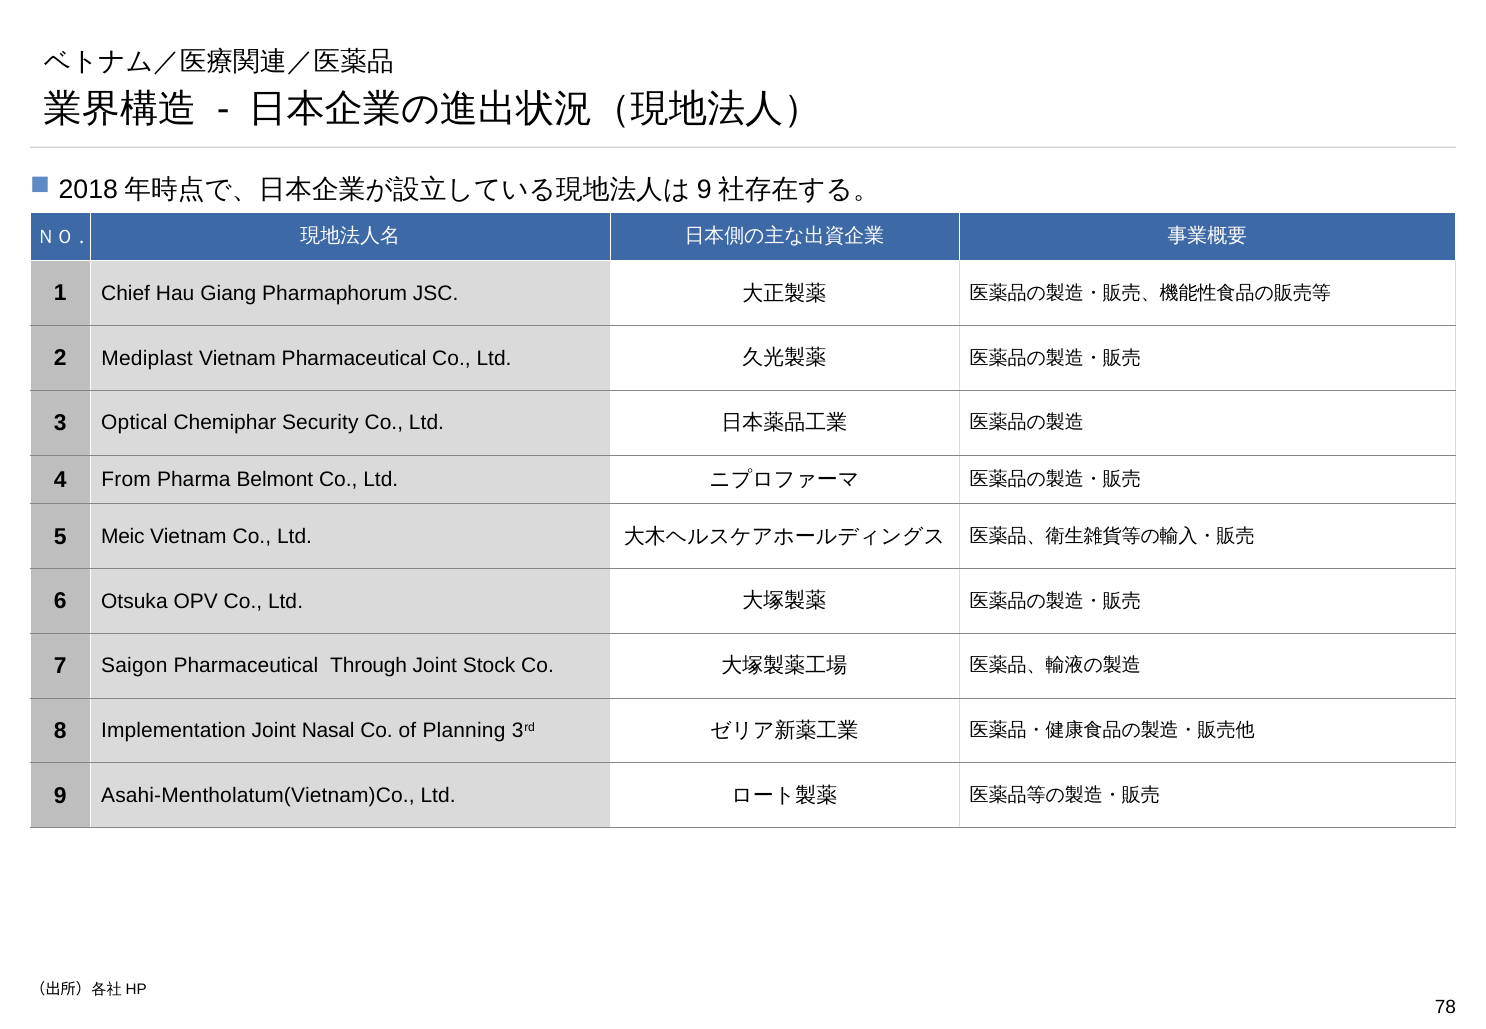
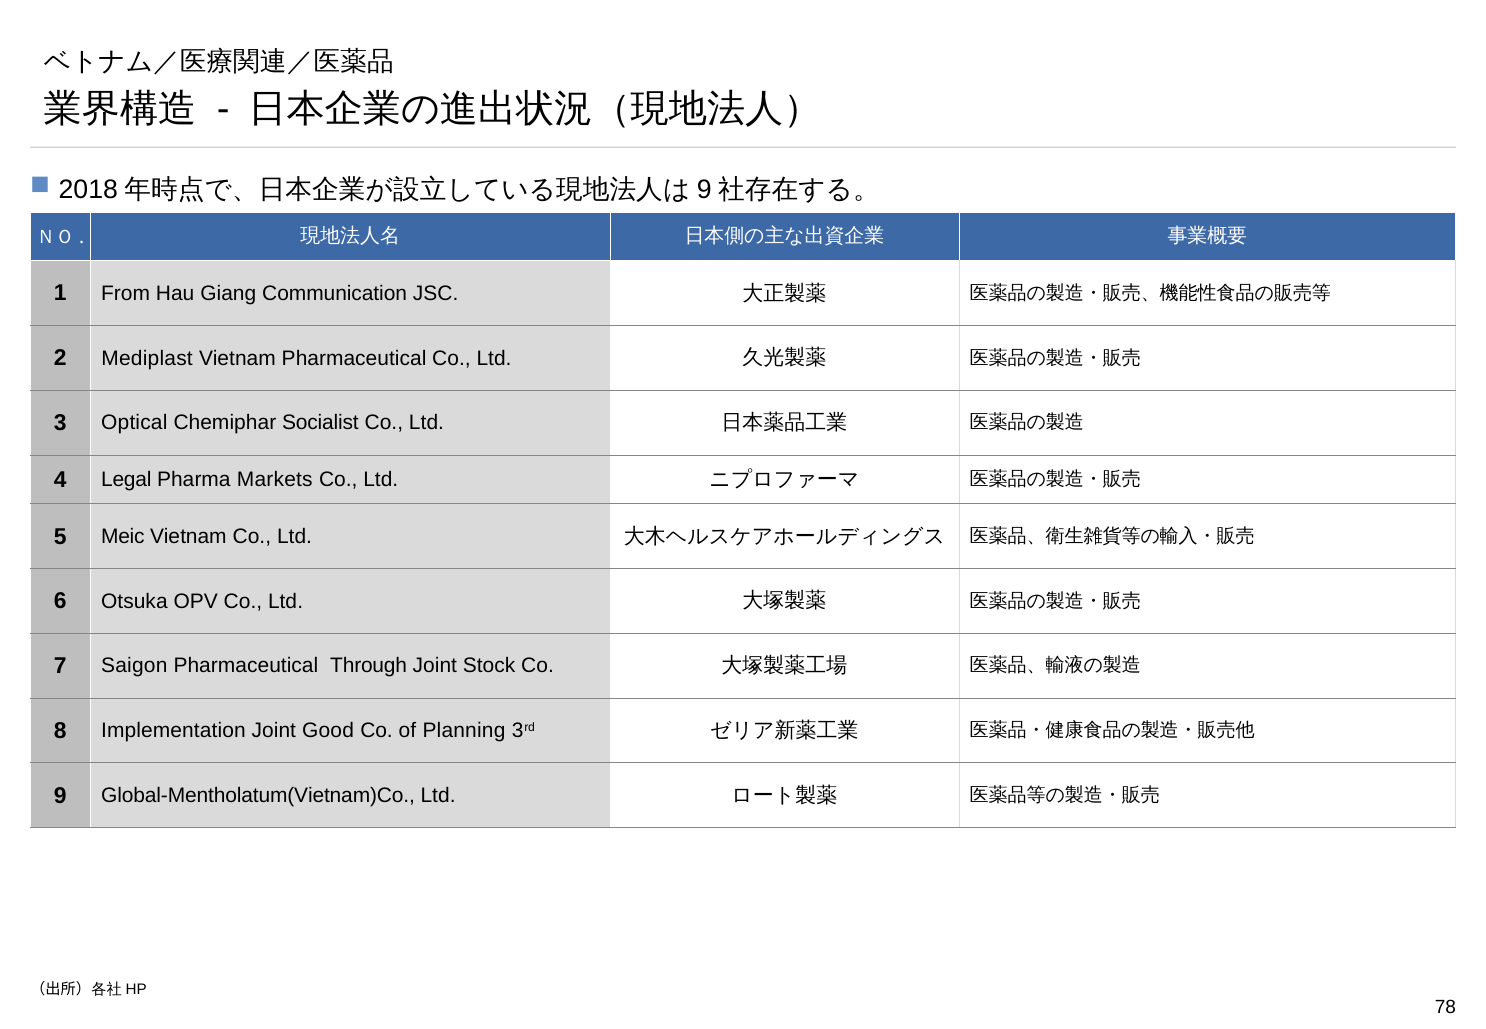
Chief: Chief -> From (126, 293)
Pharmaphorum: Pharmaphorum -> Communication (335, 293)
Security: Security -> Socialist (320, 423)
From: From -> Legal (126, 480)
Belmont: Belmont -> Markets (275, 480)
Nasal: Nasal -> Good (328, 731)
Asahi-Mentholatum(Vietnam)Co: Asahi-Mentholatum(Vietnam)Co -> Global-Mentholatum(Vietnam)Co (258, 796)
